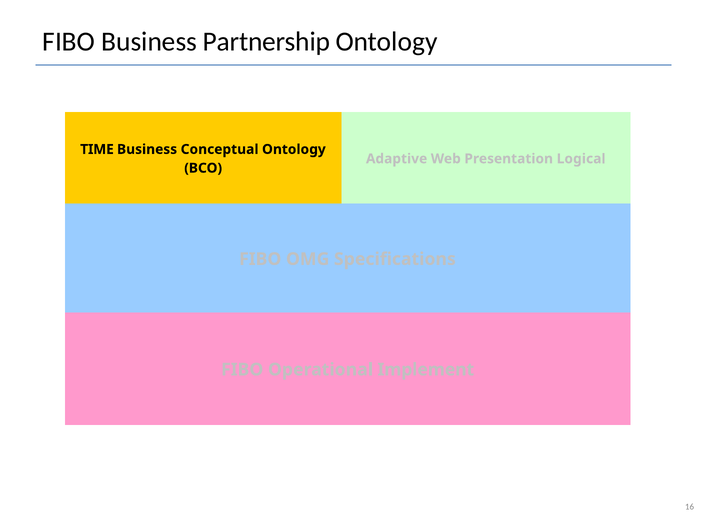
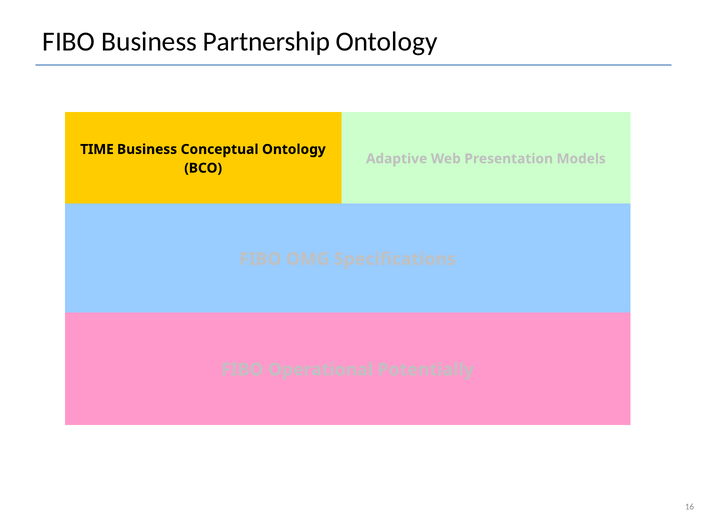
Logical: Logical -> Models (581, 159)
Implement: Implement -> Potentially (426, 369)
